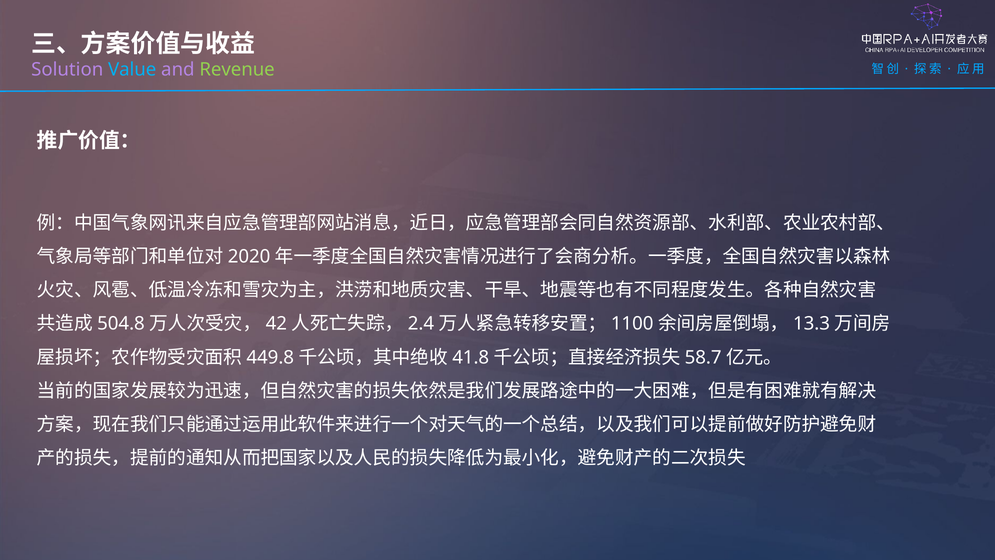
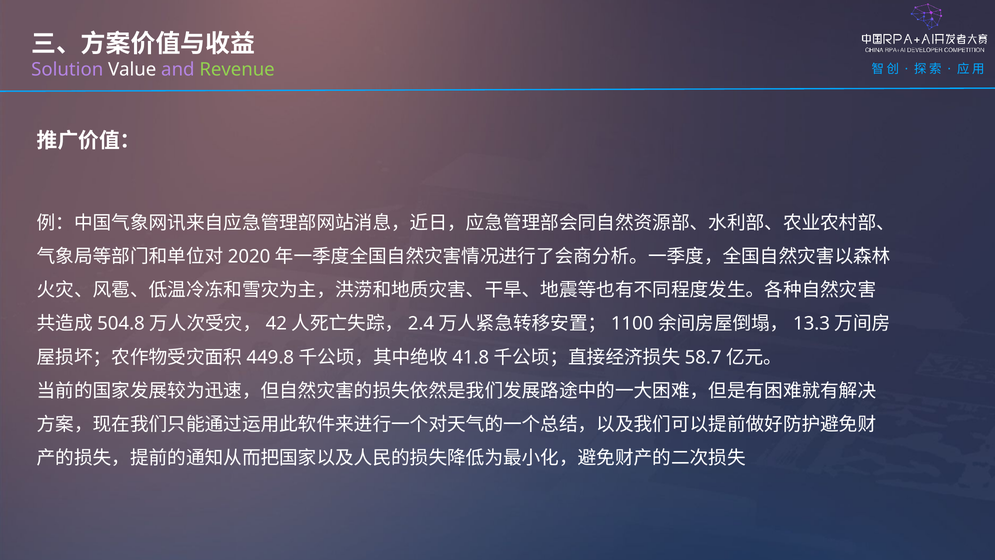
Value colour: light blue -> white (132, 70)
